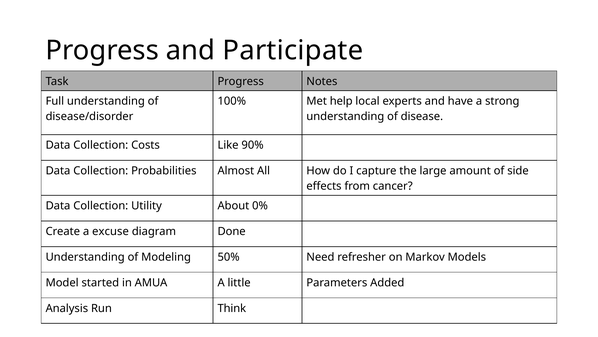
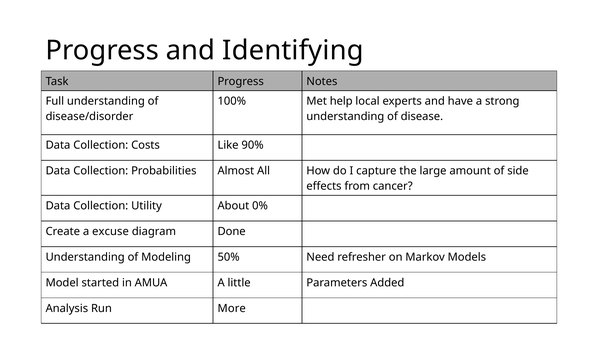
Participate: Participate -> Identifying (293, 50)
Think: Think -> More (232, 308)
